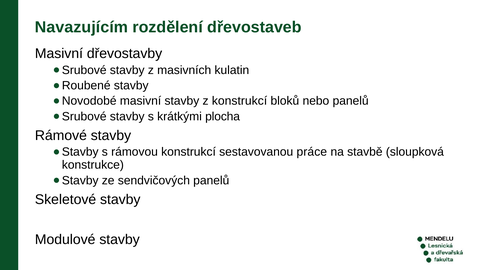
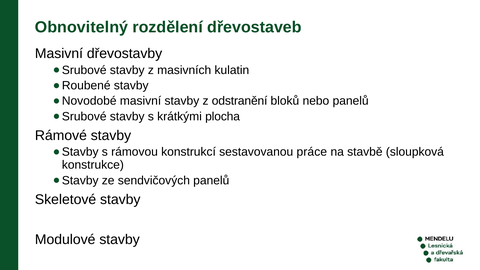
Navazujícím: Navazujícím -> Obnovitelný (81, 27)
z konstrukcí: konstrukcí -> odstranění (240, 101)
